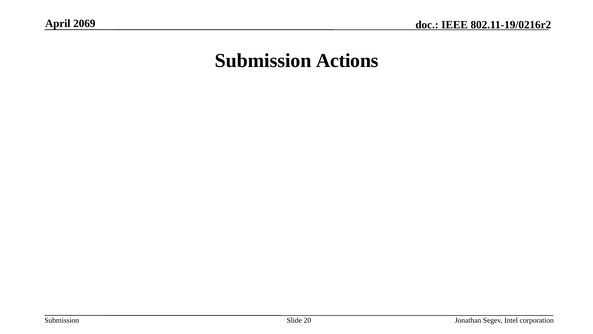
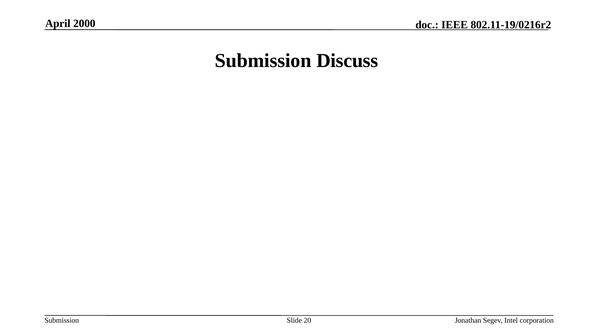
2069: 2069 -> 2000 (84, 24)
Actions: Actions -> Discuss (347, 61)
